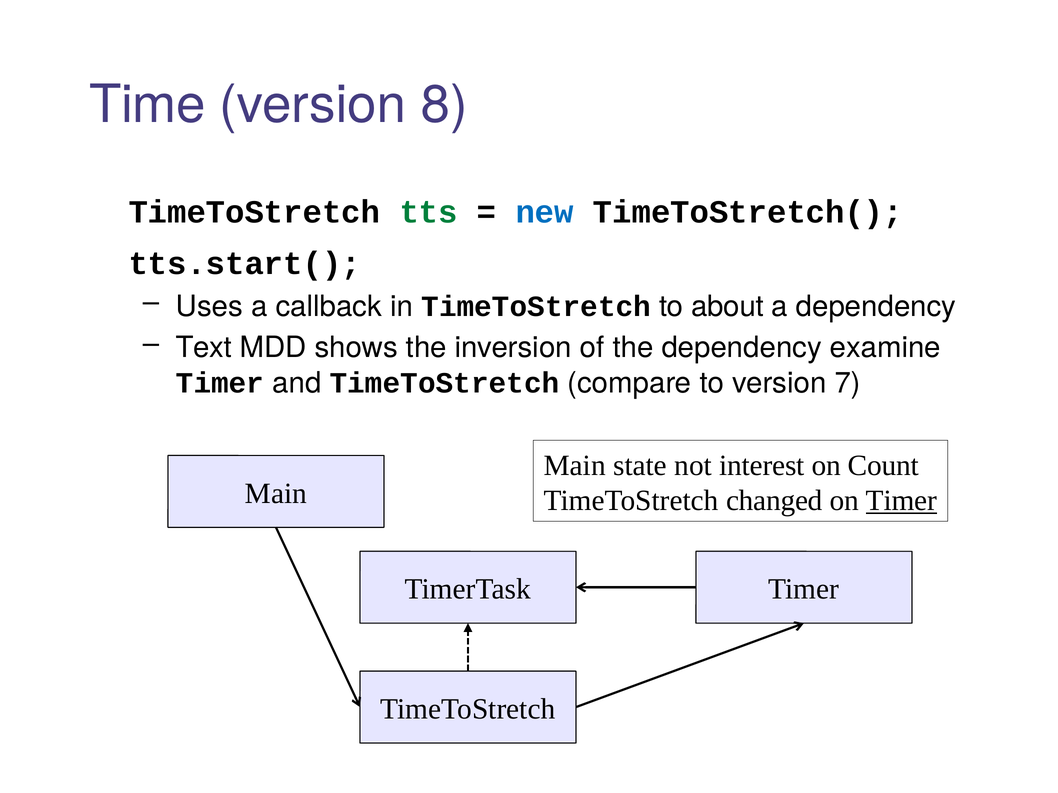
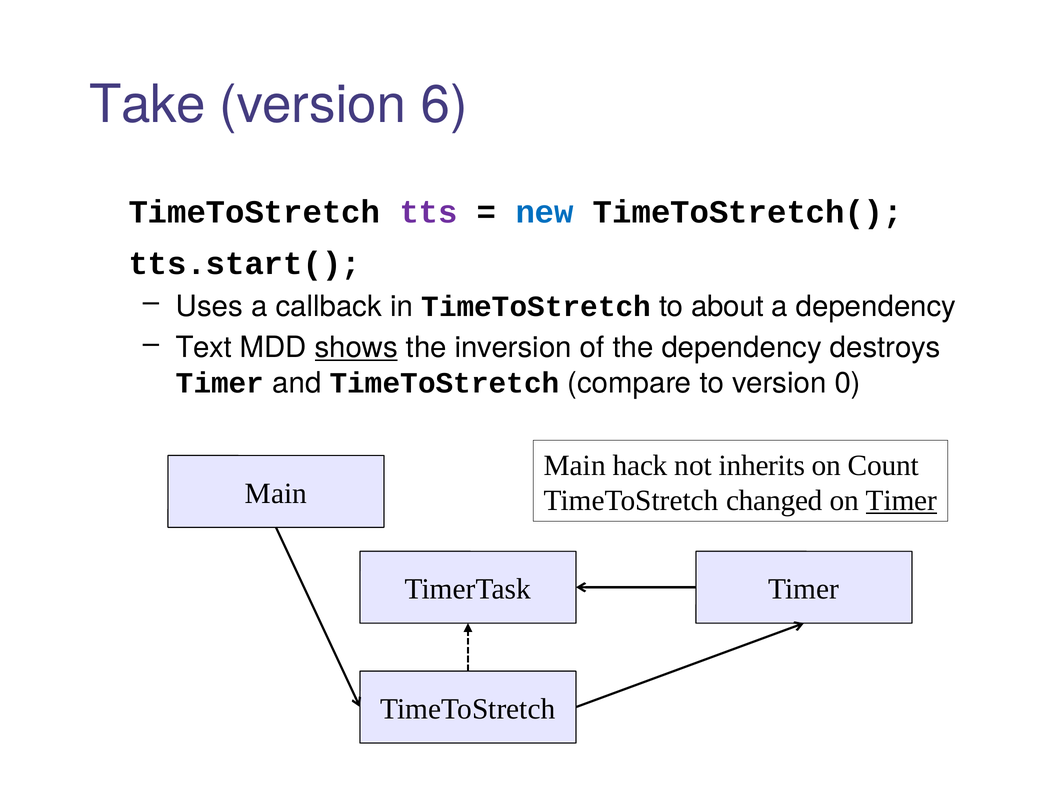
Time: Time -> Take (147, 105)
8: 8 -> 6 (444, 105)
tts colour: green -> purple (429, 212)
shows underline: none -> present (356, 348)
examine: examine -> destroys (885, 348)
7: 7 -> 0 (848, 383)
state: state -> hack (640, 466)
interest: interest -> inherits (762, 466)
